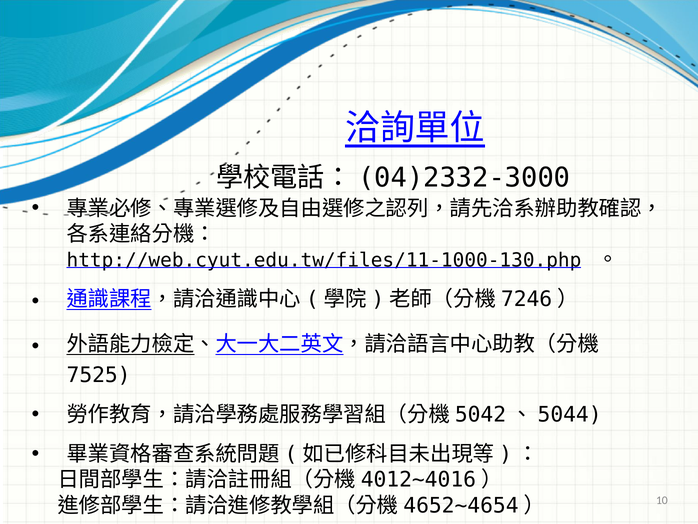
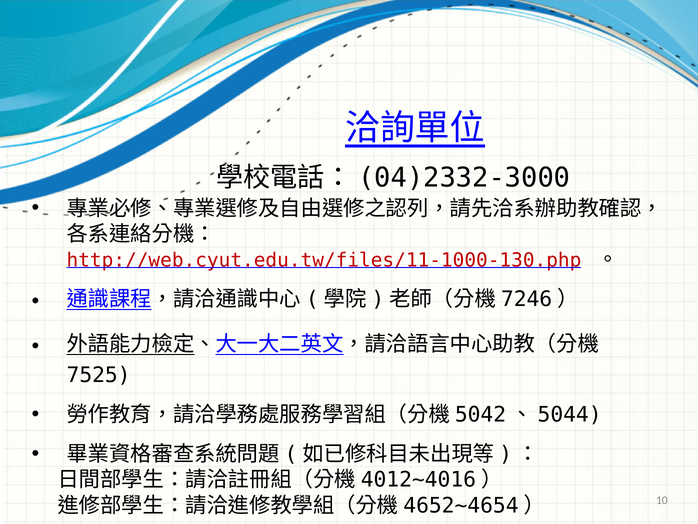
http://web.cyut.edu.tw/files/11-1000-130.php colour: black -> red (324, 260)
